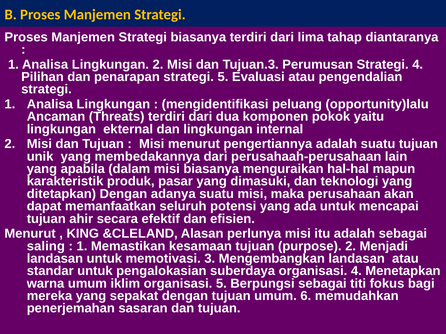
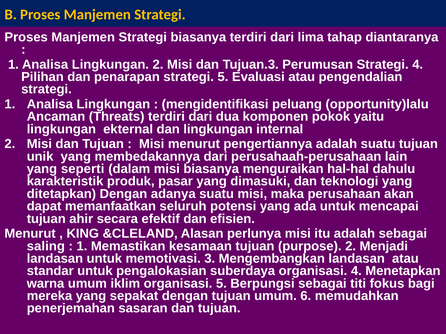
apabila: apabila -> seperti (83, 169)
mapun: mapun -> dahulu (394, 169)
